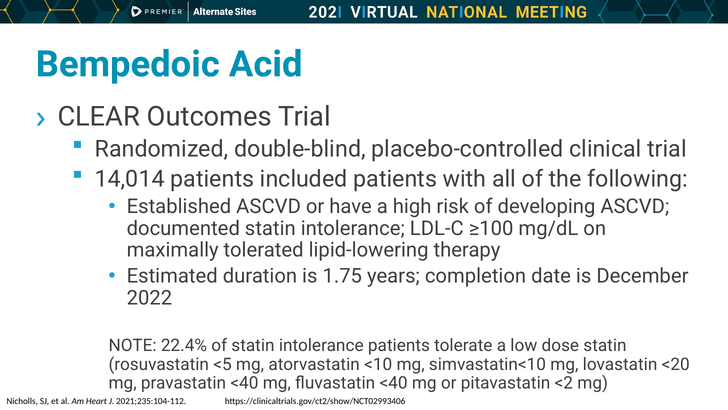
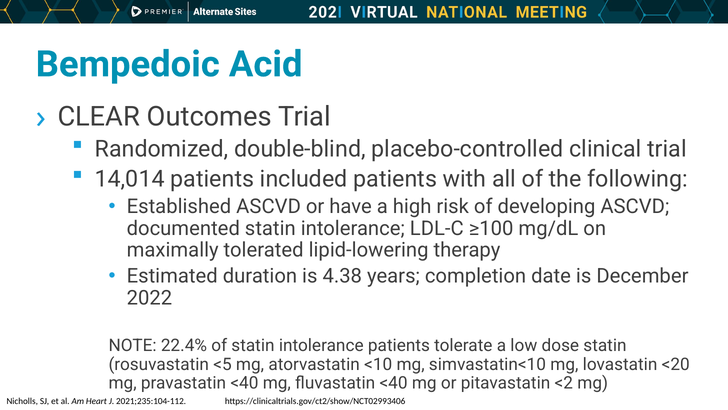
1.75: 1.75 -> 4.38 (342, 276)
